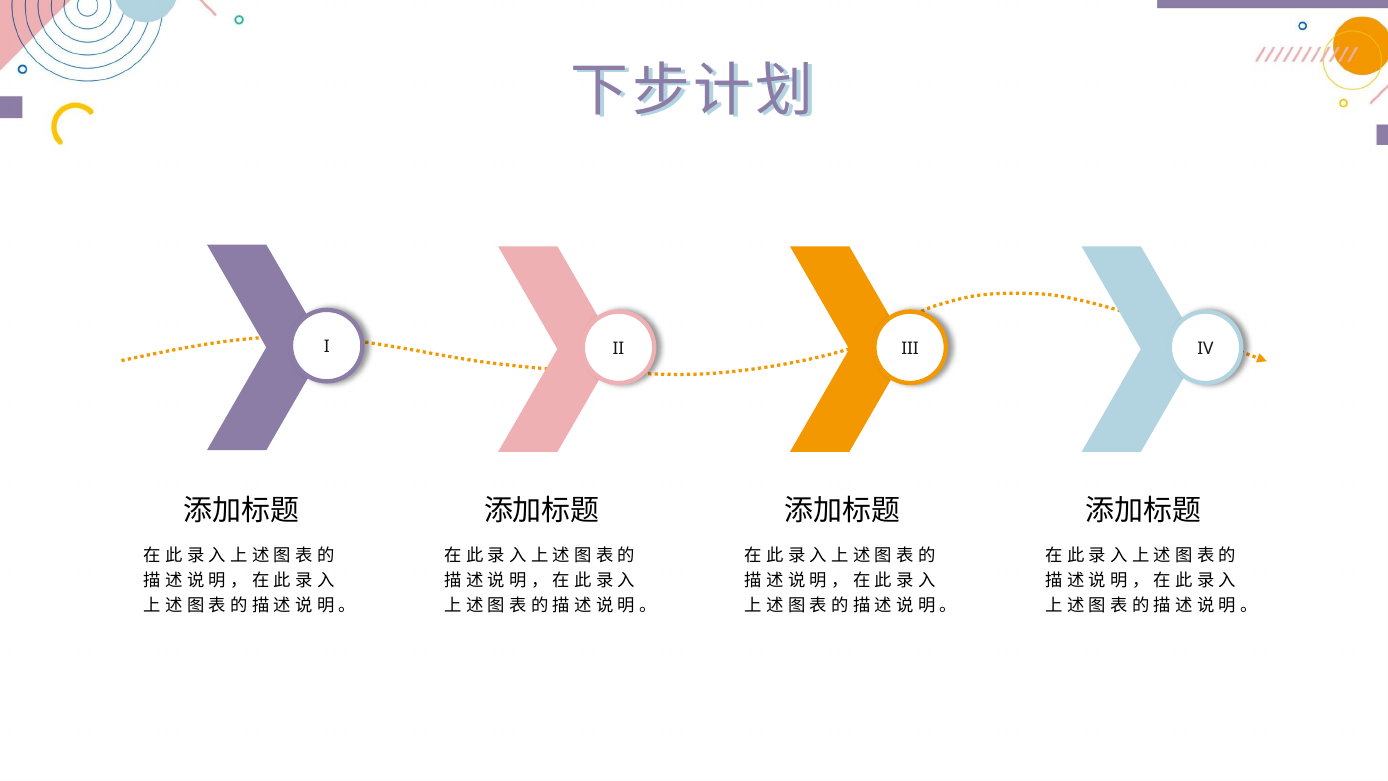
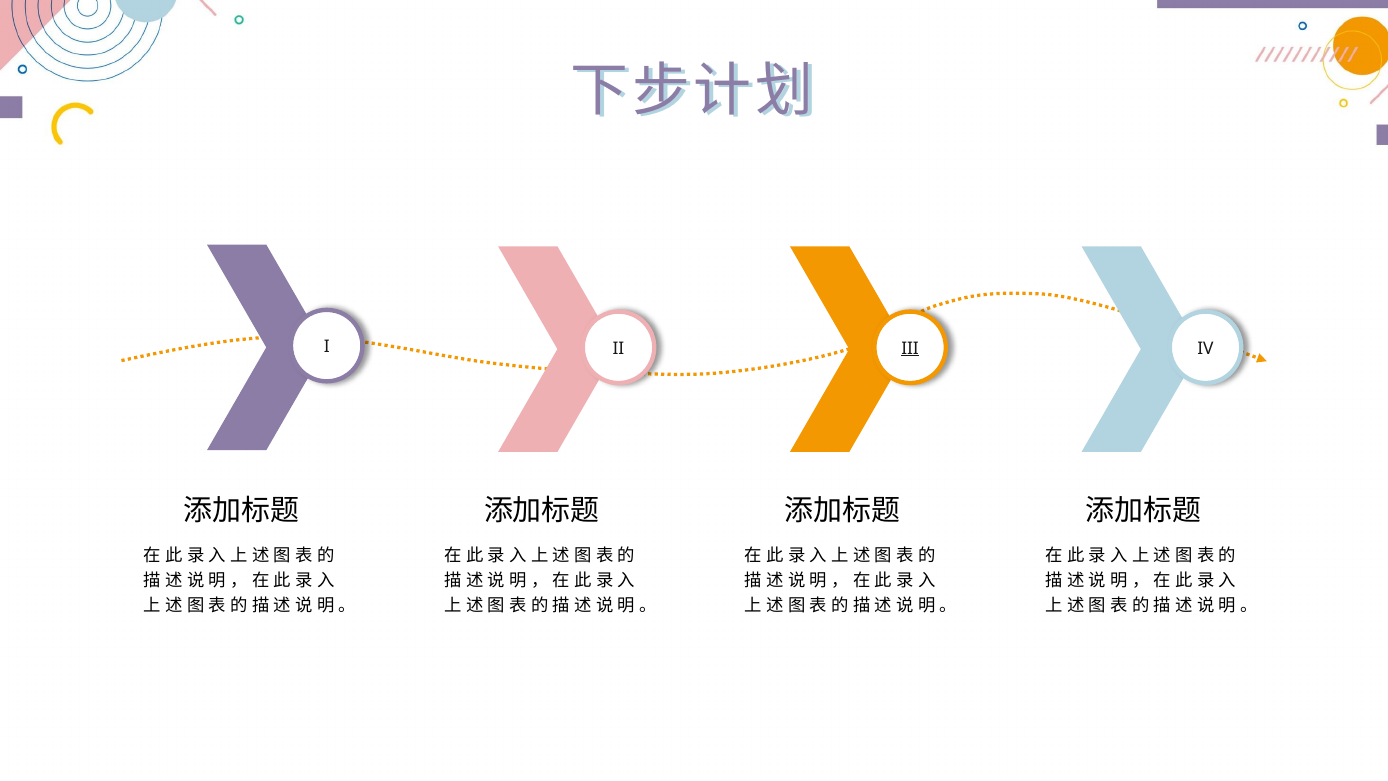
III underline: none -> present (910, 348)
